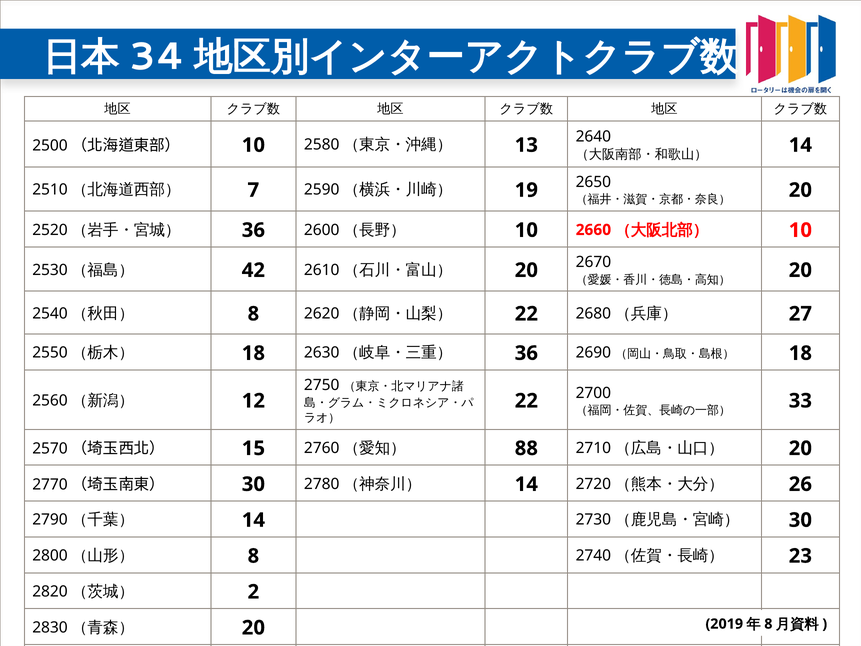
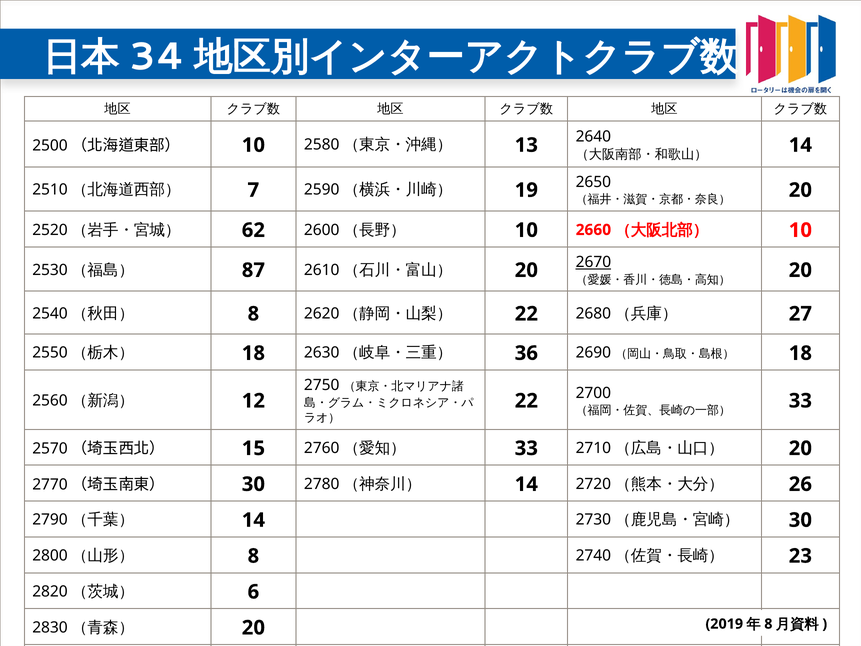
36: 36 -> 62 (253, 230)
2670 underline: none -> present (593, 262)
42: 42 -> 87 (253, 270)
88: 88 -> 33 (526, 448)
2: 2 -> 6 (253, 592)
